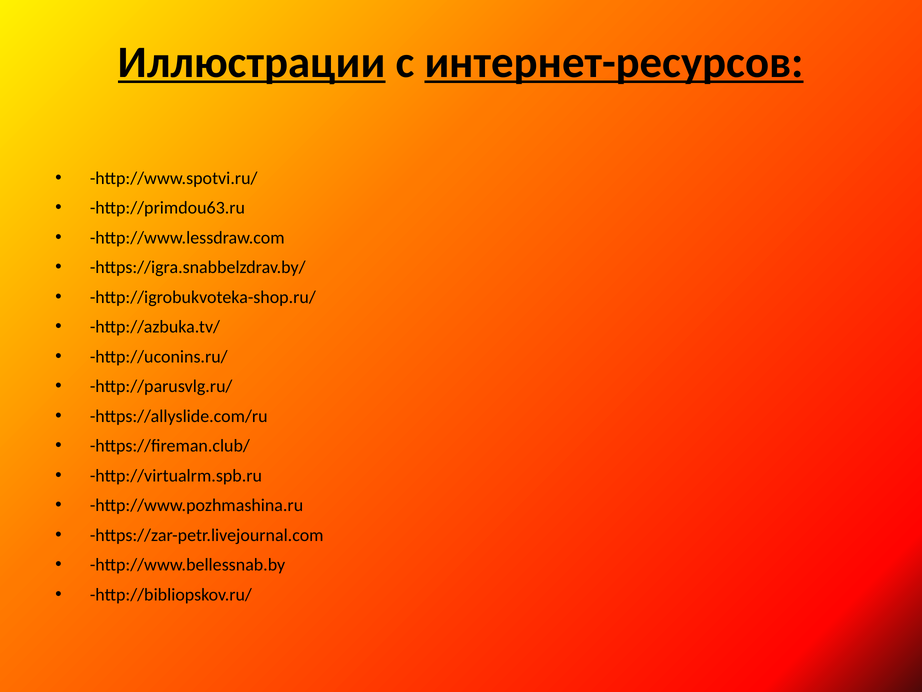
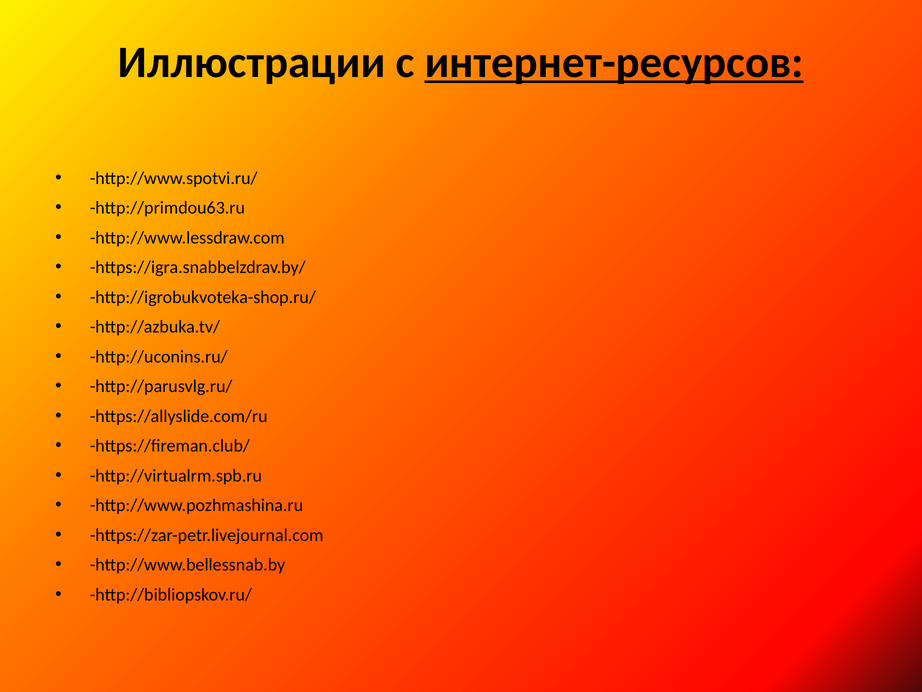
Иллюстрации underline: present -> none (252, 62)
